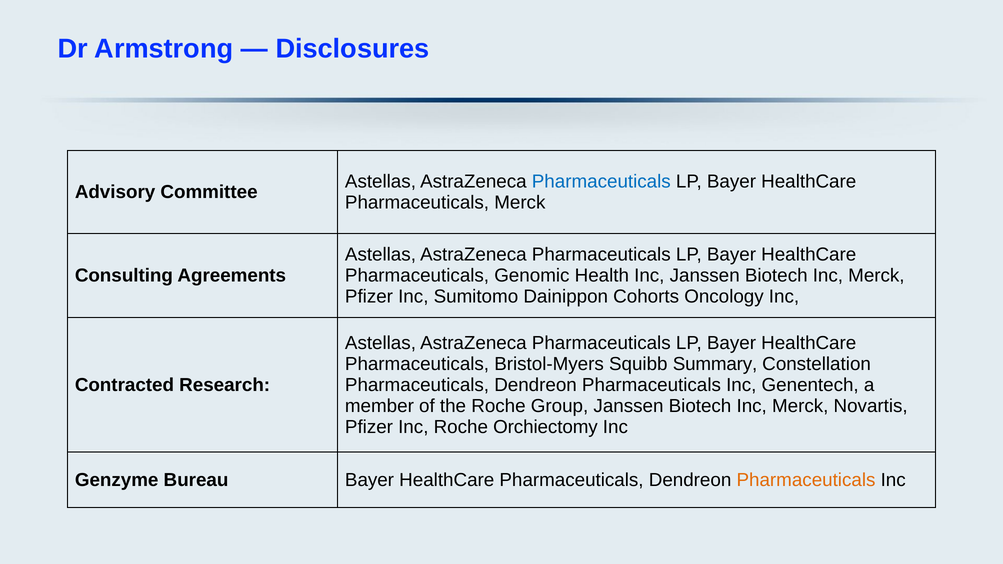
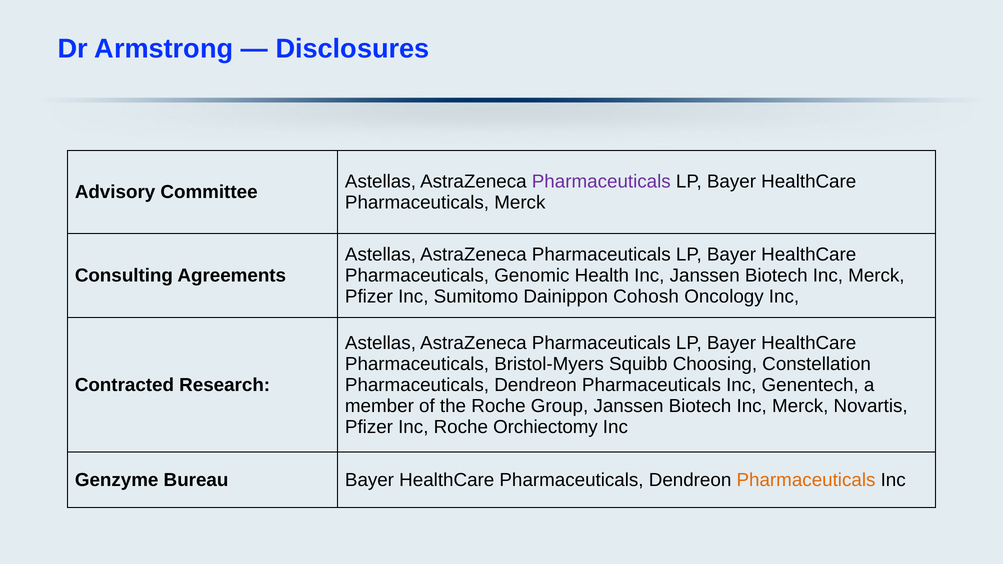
Pharmaceuticals colour: blue -> purple (601, 182)
Cohorts: Cohorts -> Cohosh (646, 297)
Summary: Summary -> Choosing (715, 364)
